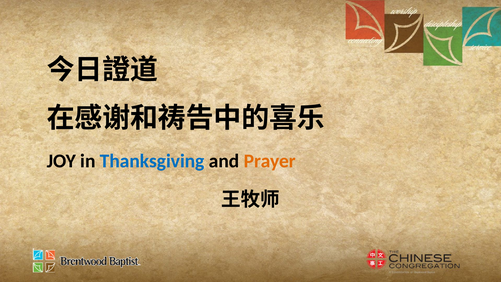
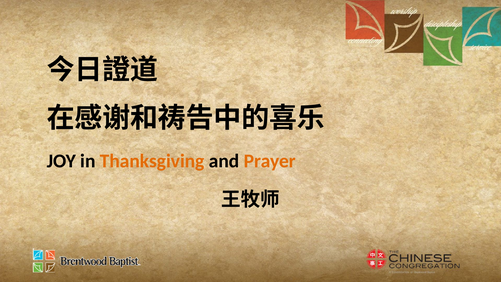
Thanksgiving colour: blue -> orange (152, 161)
